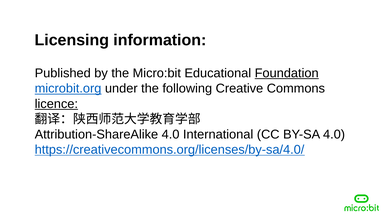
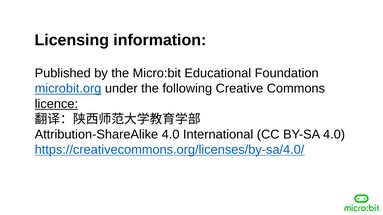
Foundation underline: present -> none (287, 73)
